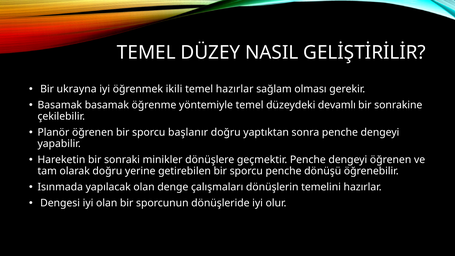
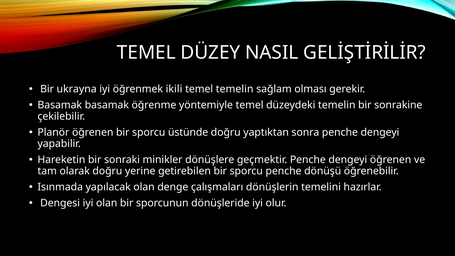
temel hazırlar: hazırlar -> temelin (235, 89)
düzeydeki devamlı: devamlı -> temelin (337, 105)
başlanır: başlanır -> üstünde (188, 132)
